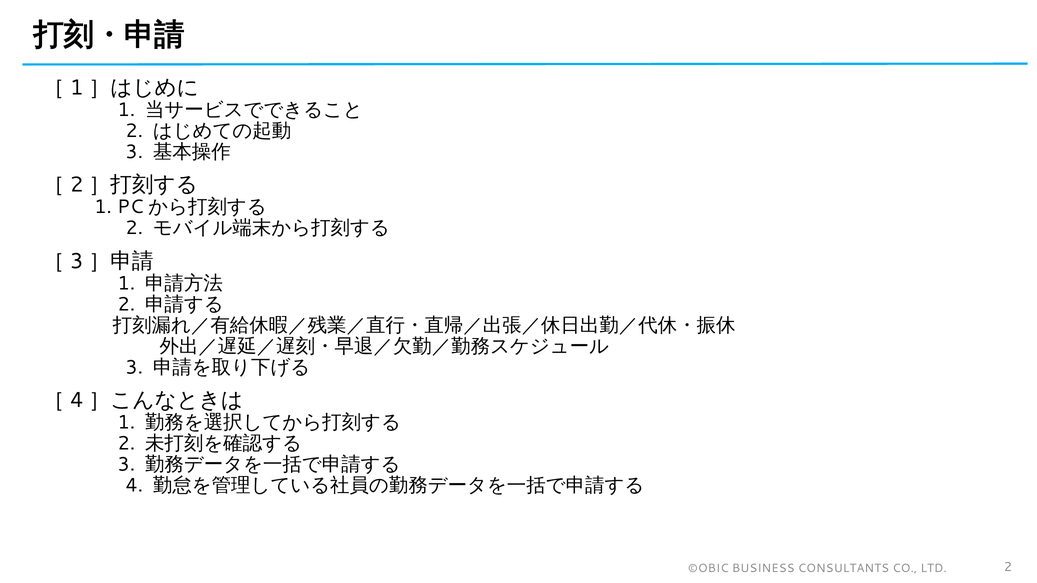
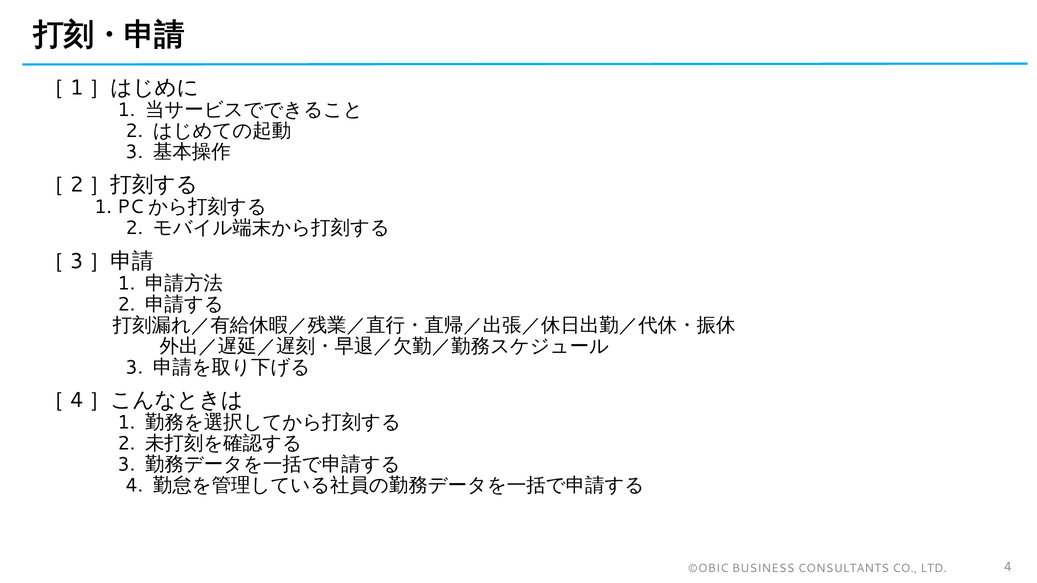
LTD 2: 2 -> 4 (1008, 567)
